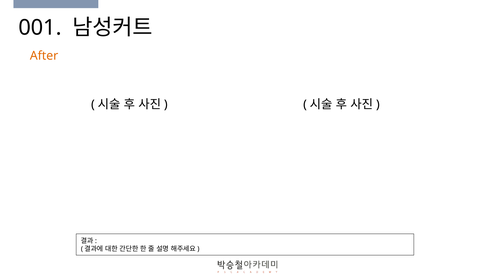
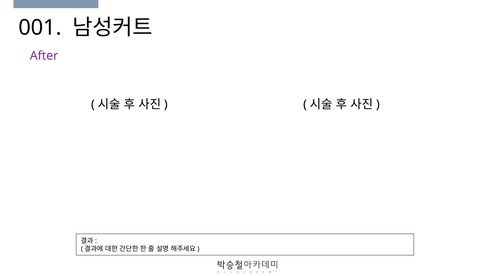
After colour: orange -> purple (44, 56)
